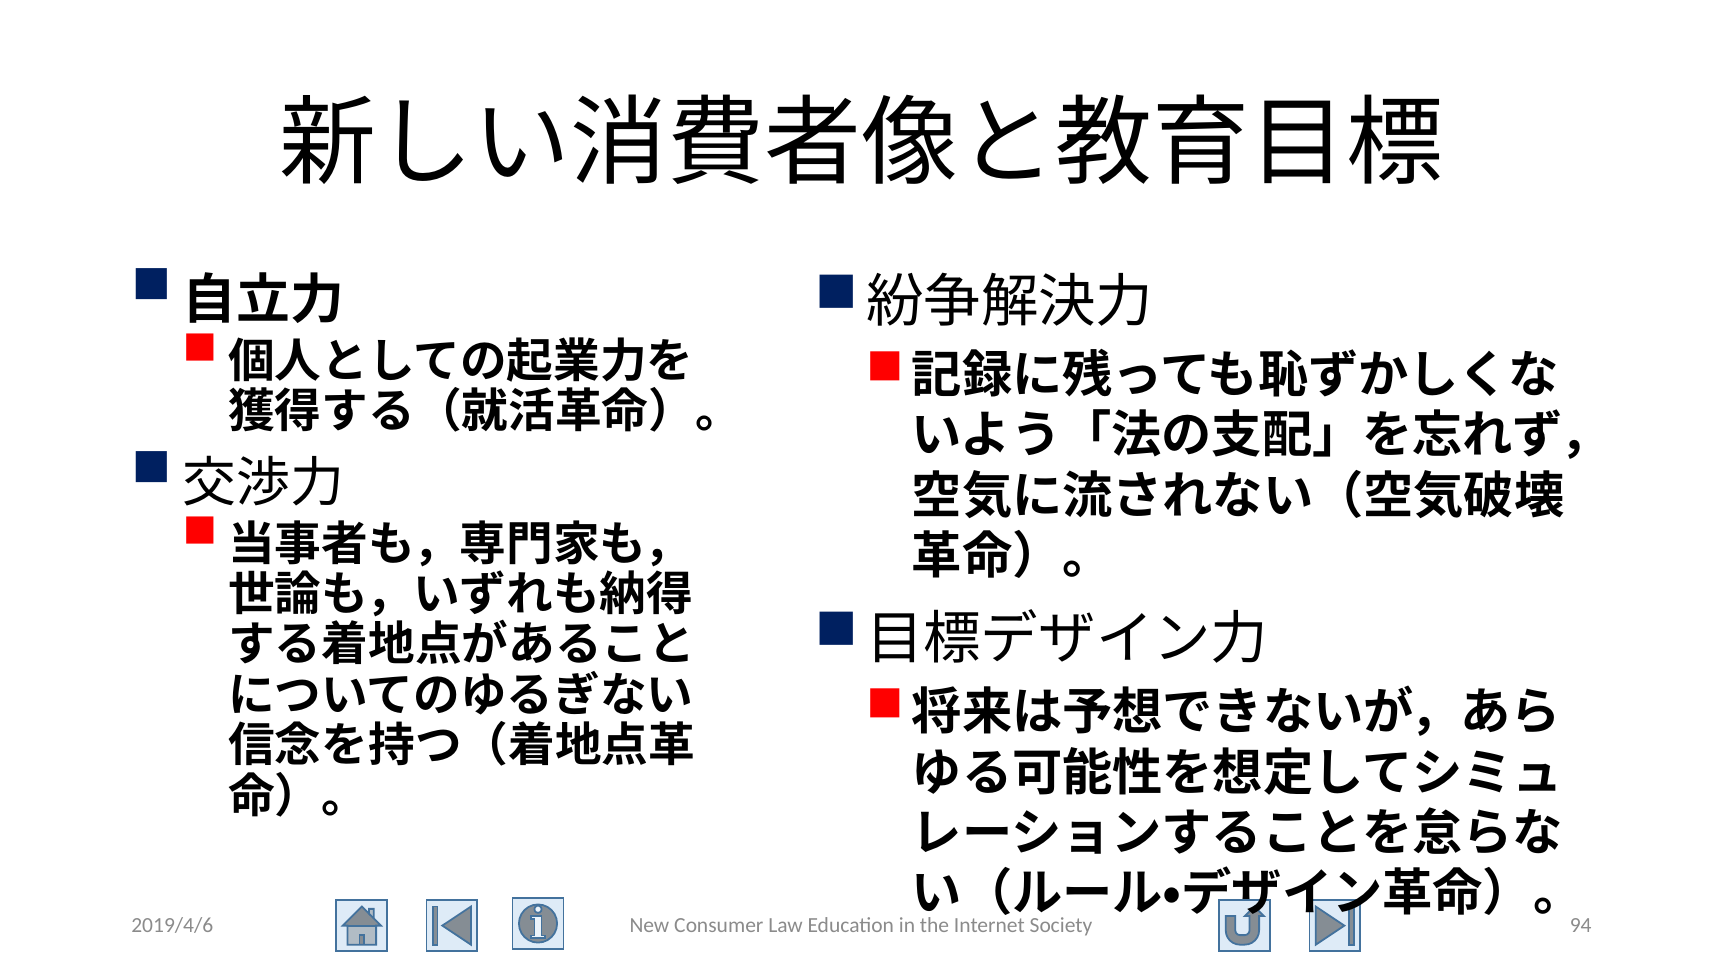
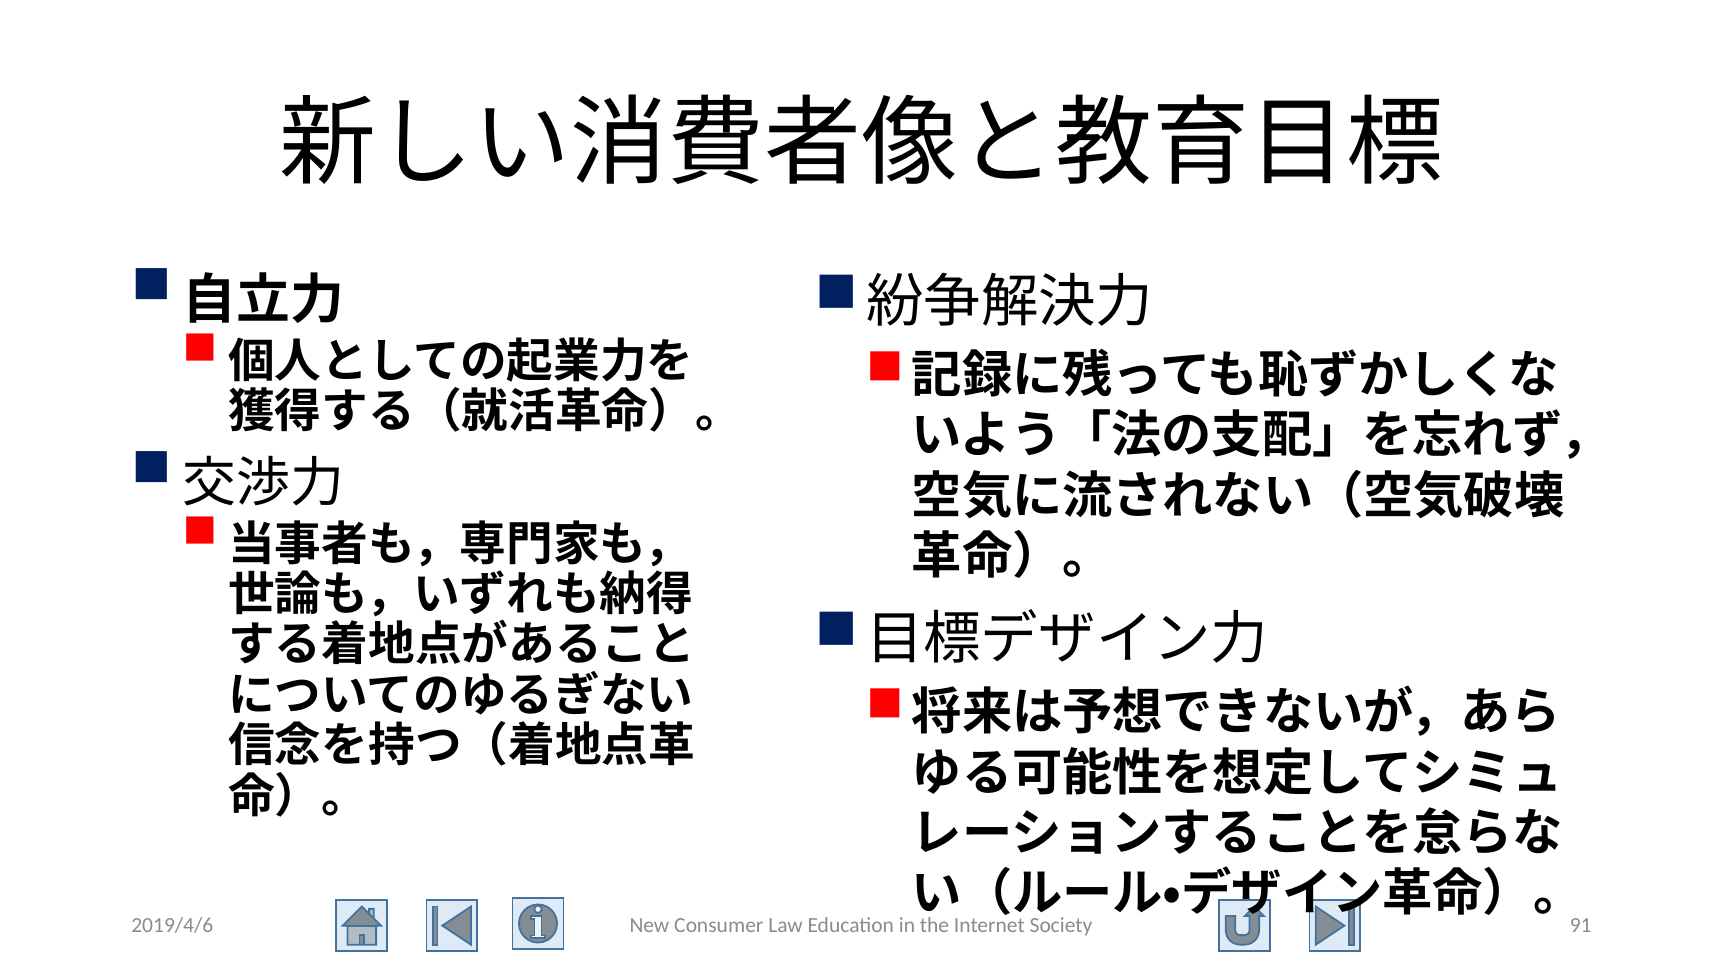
94: 94 -> 91 (1581, 925)
